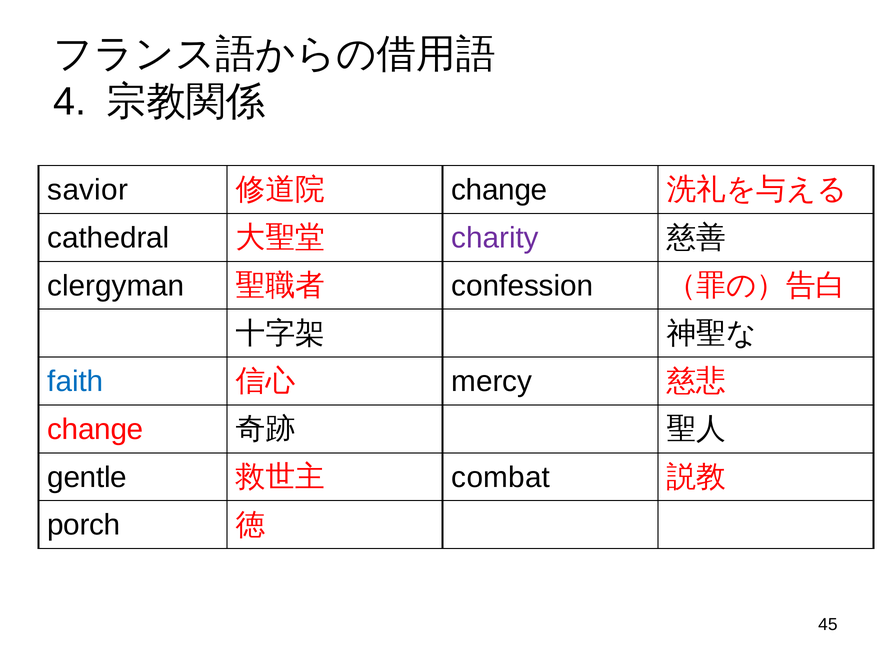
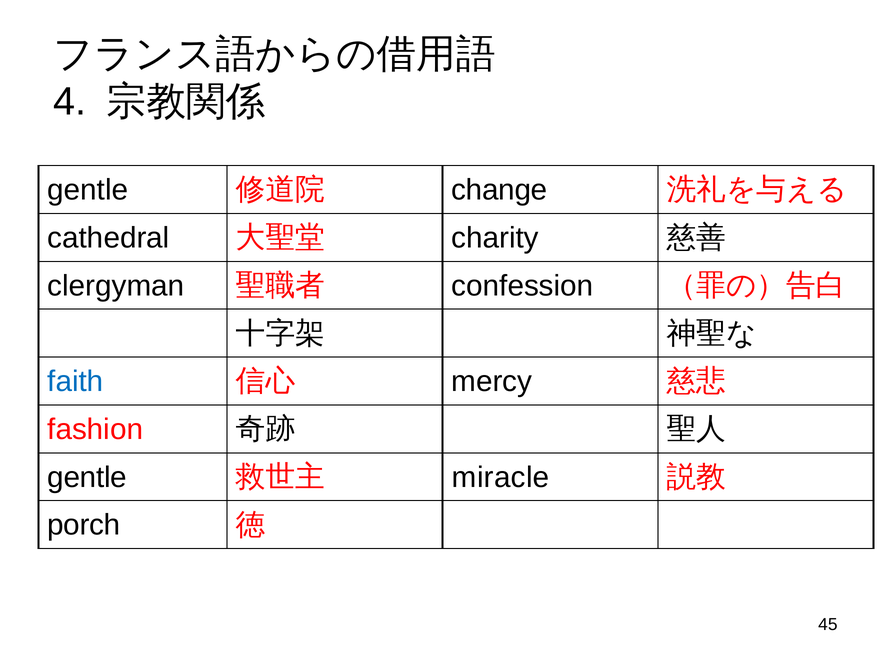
savior: savior -> gentle (88, 190)
charity colour: purple -> black (495, 238)
change: change -> fashion (95, 430)
combat: combat -> miracle (501, 477)
